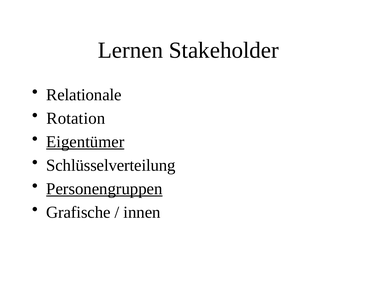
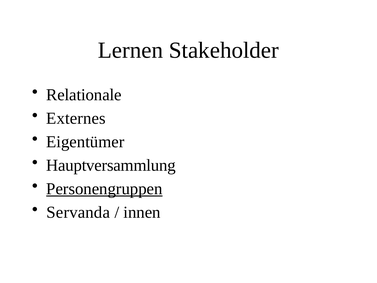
Rotation: Rotation -> Externes (76, 118)
Eigentümer underline: present -> none (85, 142)
Schlüsselverteilung: Schlüsselverteilung -> Hauptversammlung (111, 165)
Grafische: Grafische -> Servanda (78, 212)
